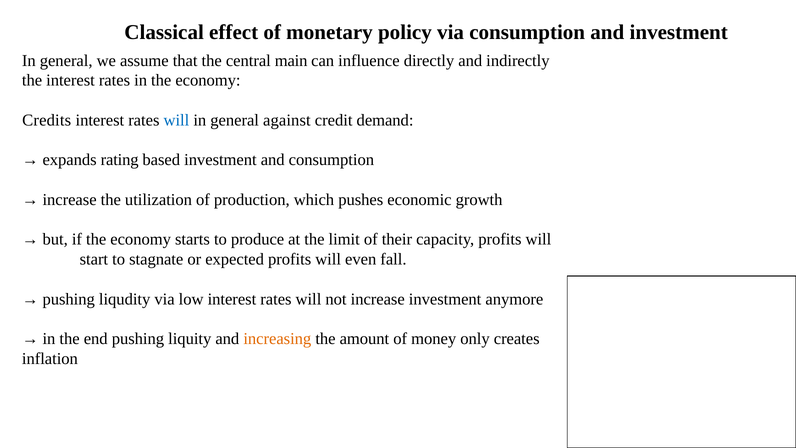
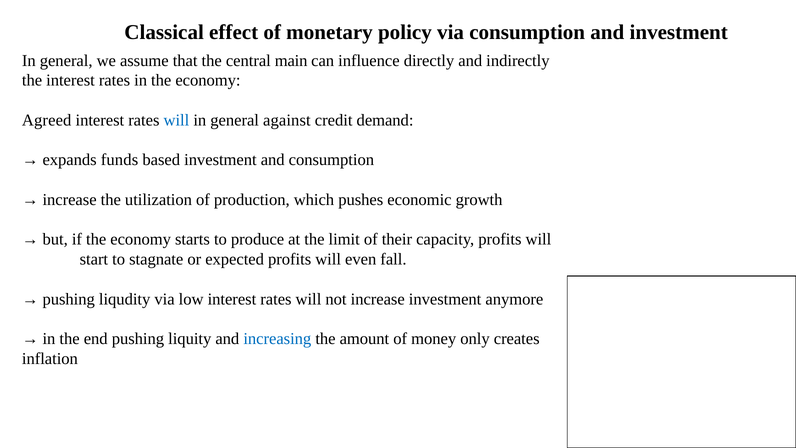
Credits: Credits -> Agreed (47, 120)
rating: rating -> funds (119, 160)
increasing colour: orange -> blue (277, 339)
